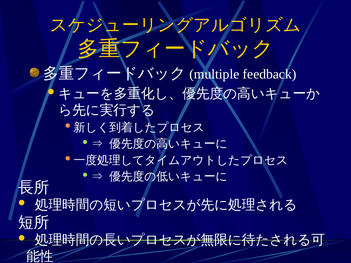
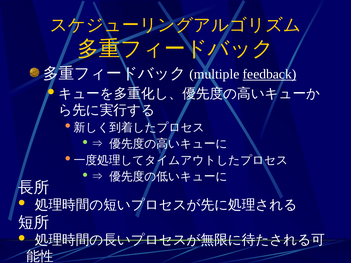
feedback underline: none -> present (270, 74)
